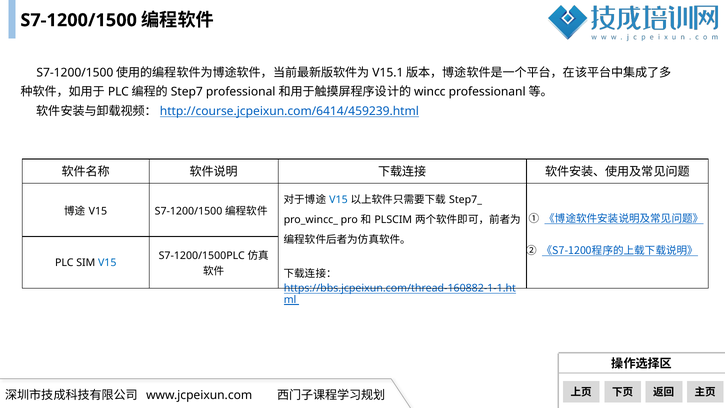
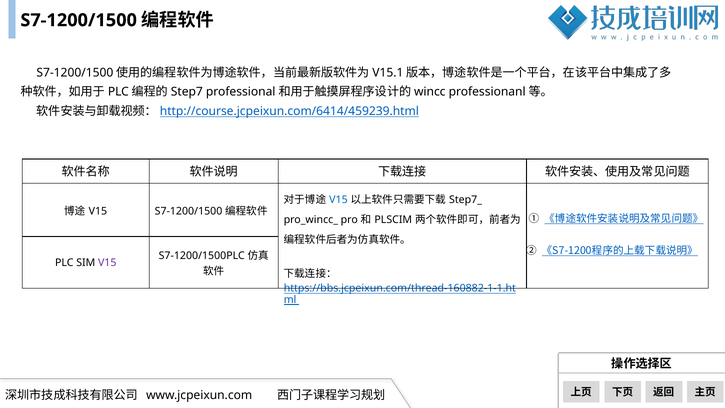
V15 colour: blue -> purple (107, 263)
